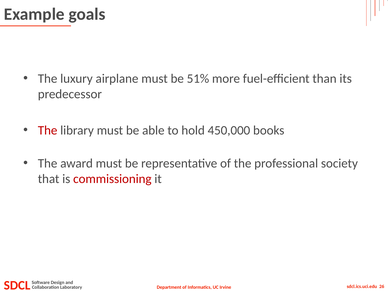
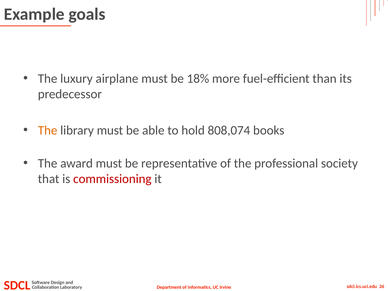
51%: 51% -> 18% (198, 79)
The colour: red -> orange (48, 130)
450,000: 450,000 -> 808,074 (229, 130)
